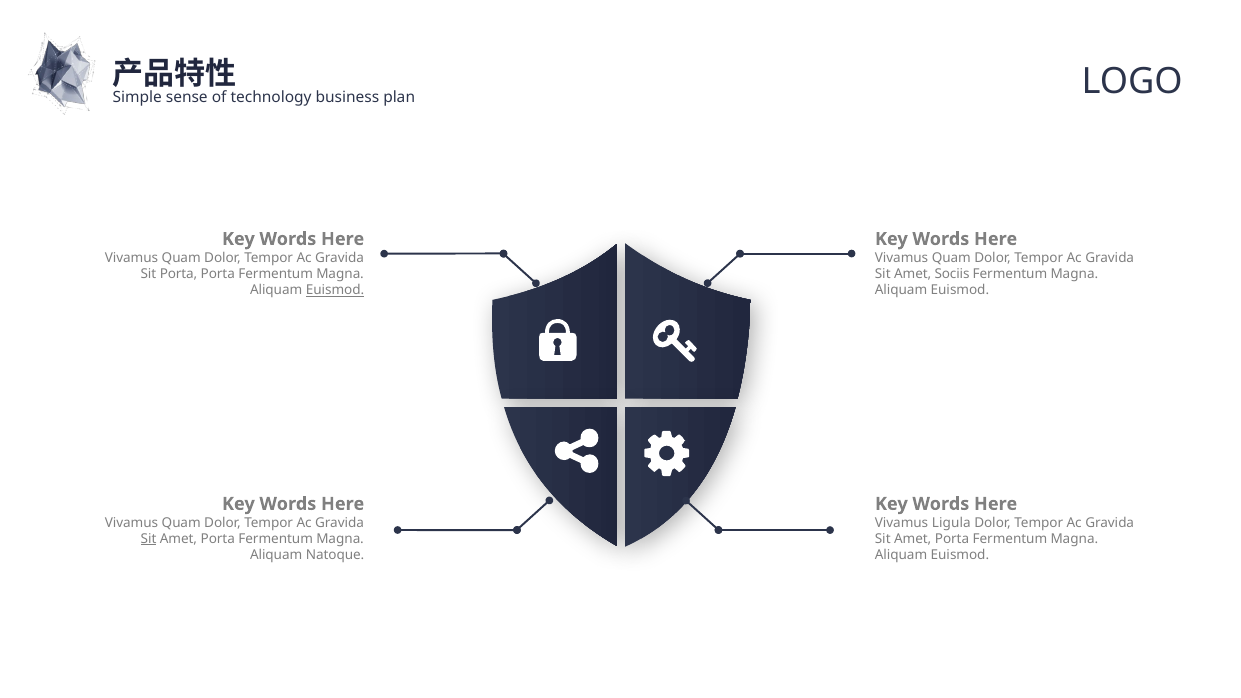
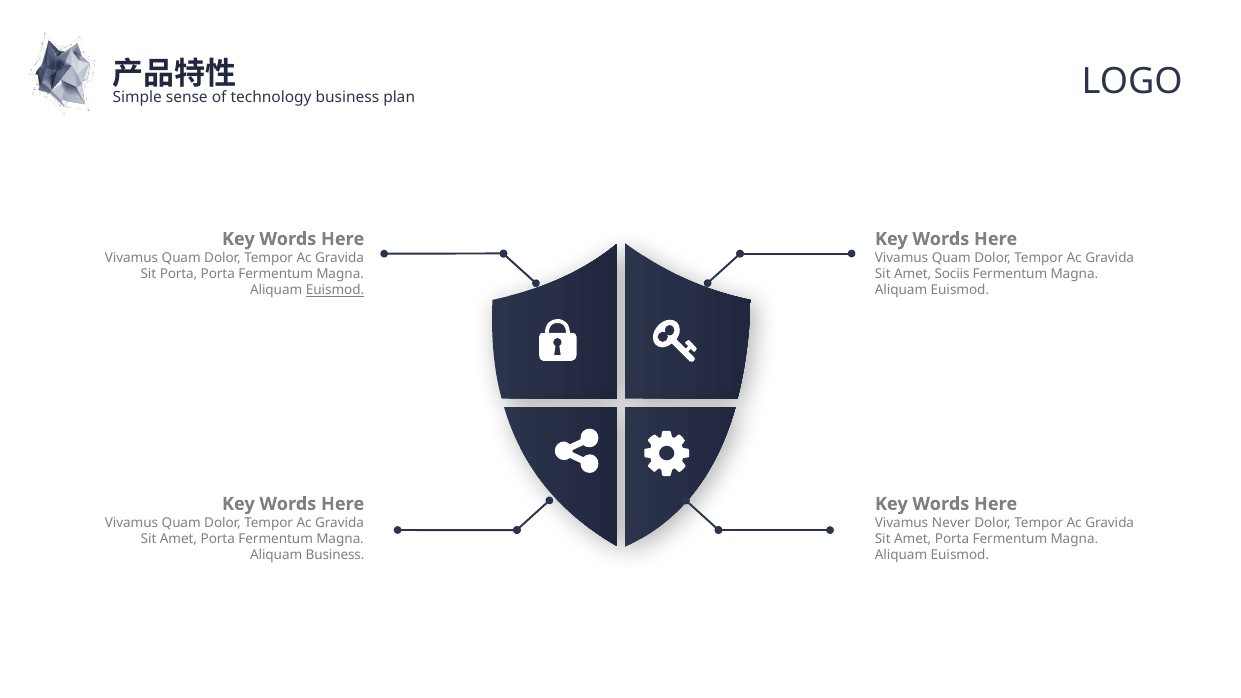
Ligula: Ligula -> Never (951, 523)
Sit underline: present -> none (149, 539)
Aliquam Natoque: Natoque -> Business (335, 555)
